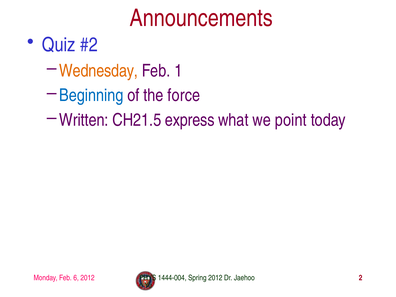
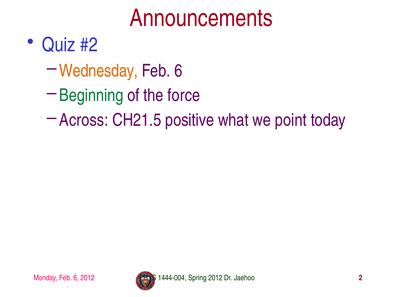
1: 1 -> 6 (178, 71)
Beginning colour: blue -> green (91, 95)
Written: Written -> Across (84, 120)
express: express -> positive (190, 120)
